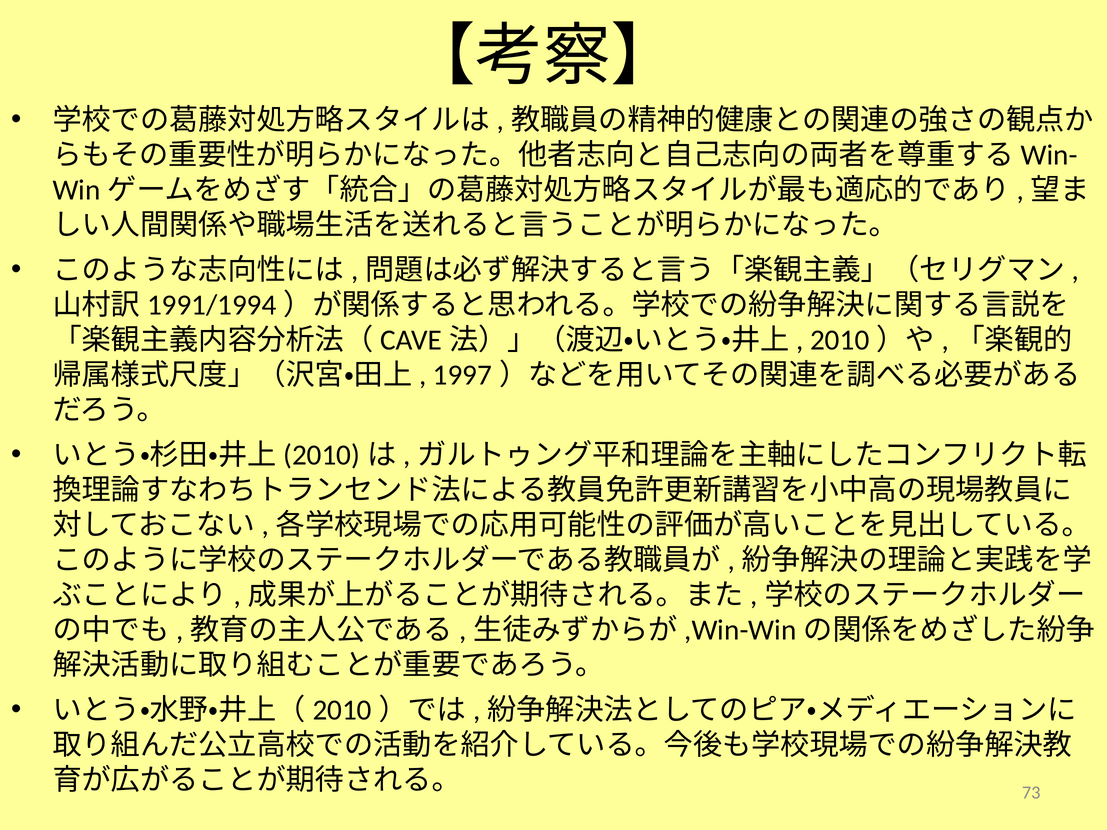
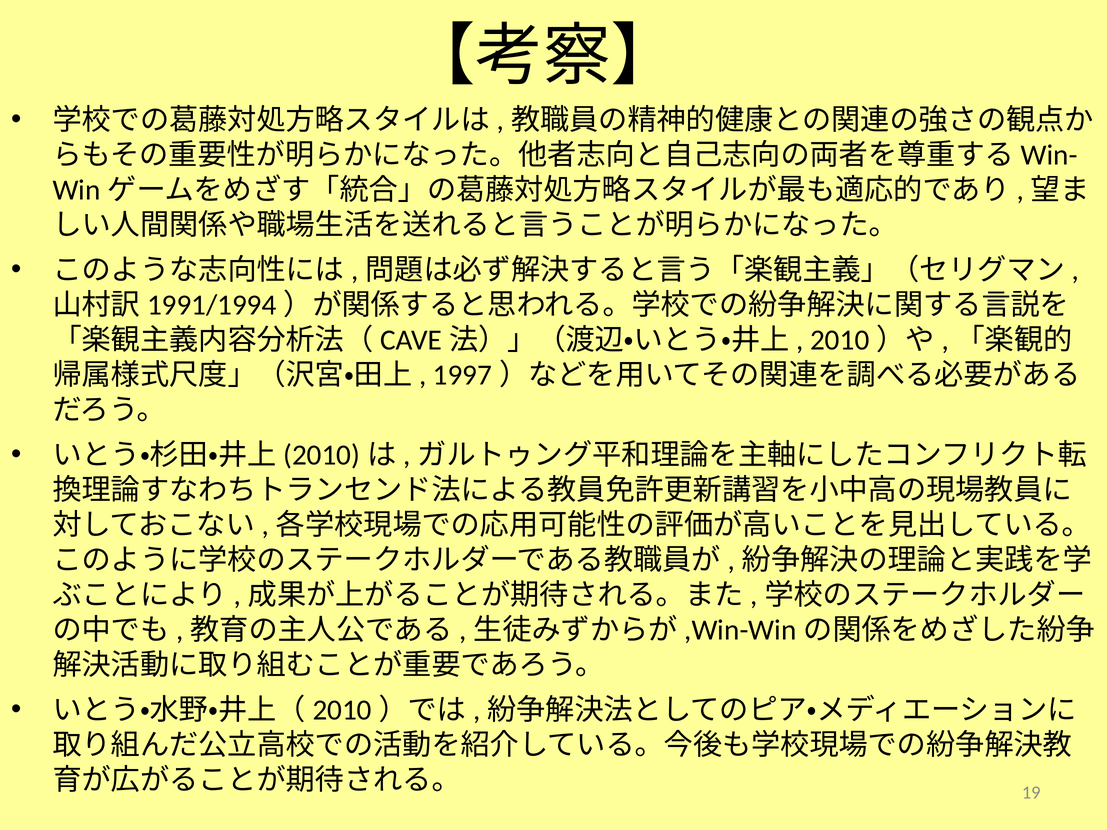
73: 73 -> 19 (1031, 793)
